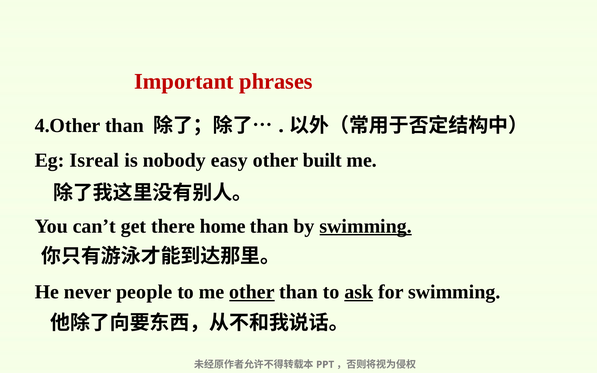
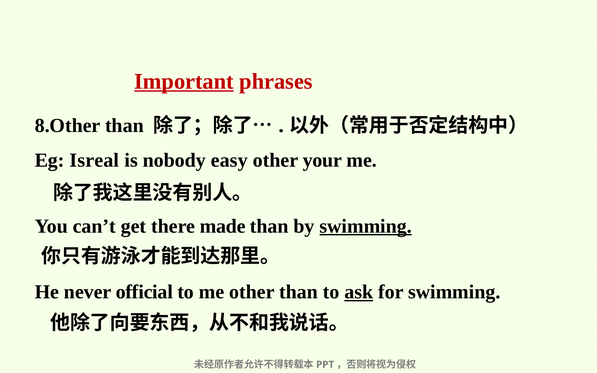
Important underline: none -> present (184, 81)
4.Other: 4.Other -> 8.Other (68, 126)
built: built -> your (322, 160)
home: home -> made (223, 226)
people: people -> official (144, 292)
other underline: present -> none (252, 292)
